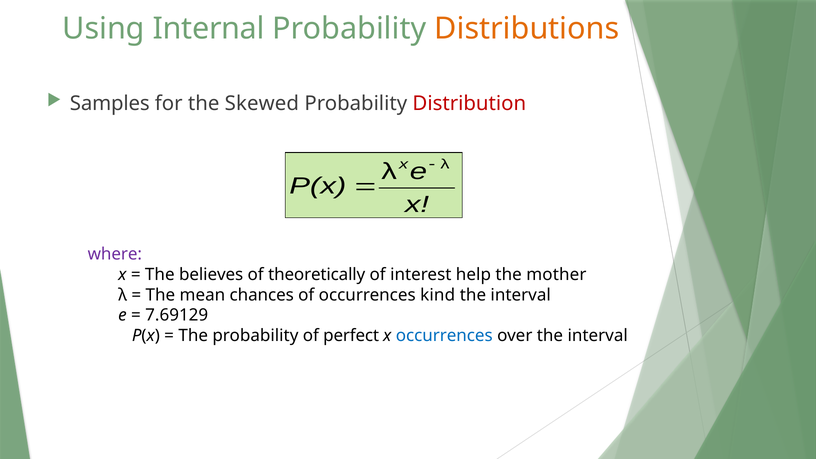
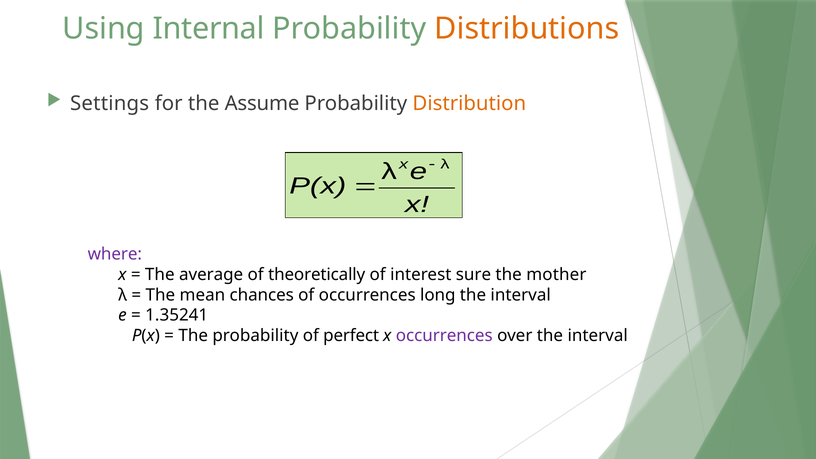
Samples: Samples -> Settings (110, 103)
Skewed: Skewed -> Assume (262, 103)
Distribution colour: red -> orange (469, 103)
believes: believes -> average (211, 275)
help: help -> sure (473, 275)
kind: kind -> long (438, 295)
7.69129: 7.69129 -> 1.35241 (177, 315)
occurrences colour: blue -> purple (444, 336)
